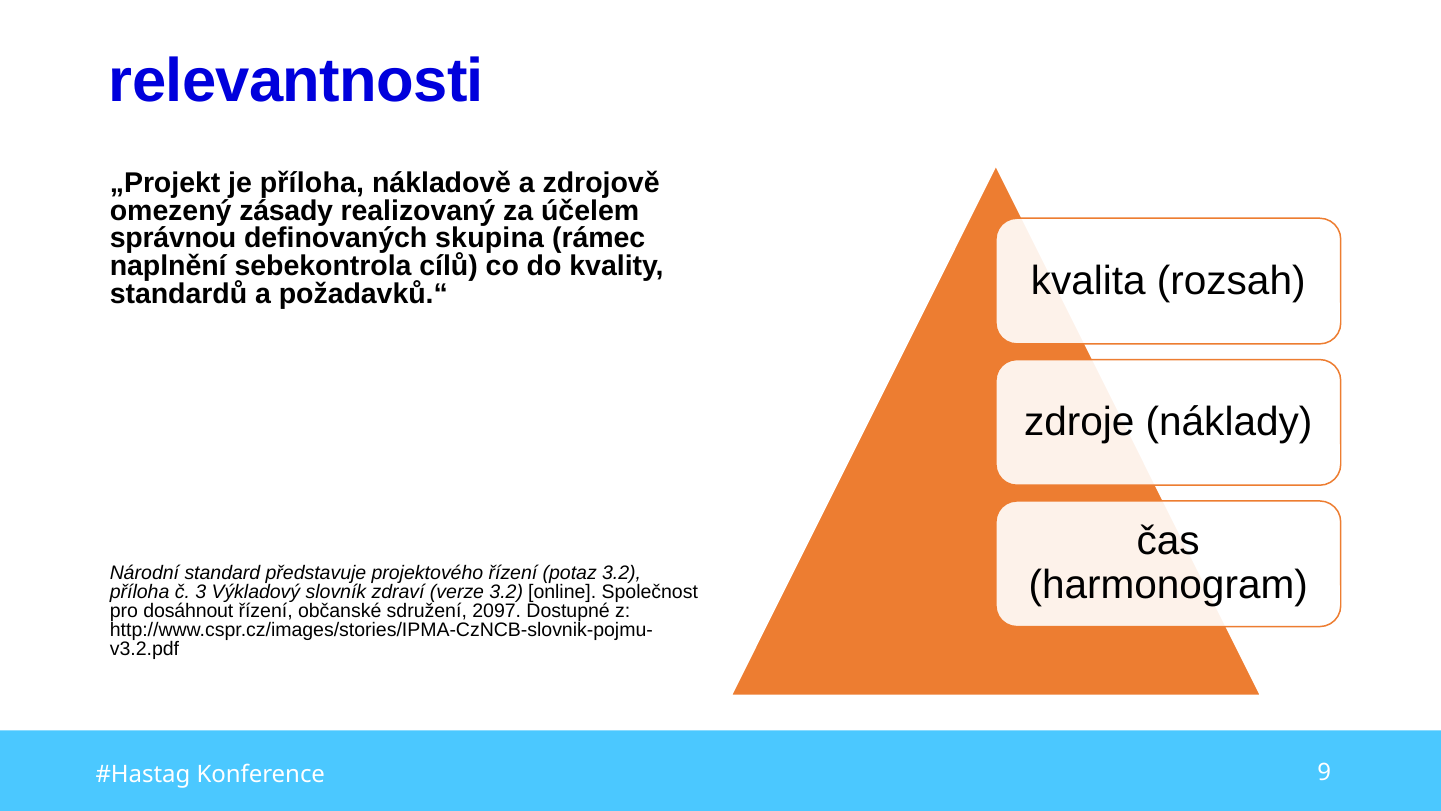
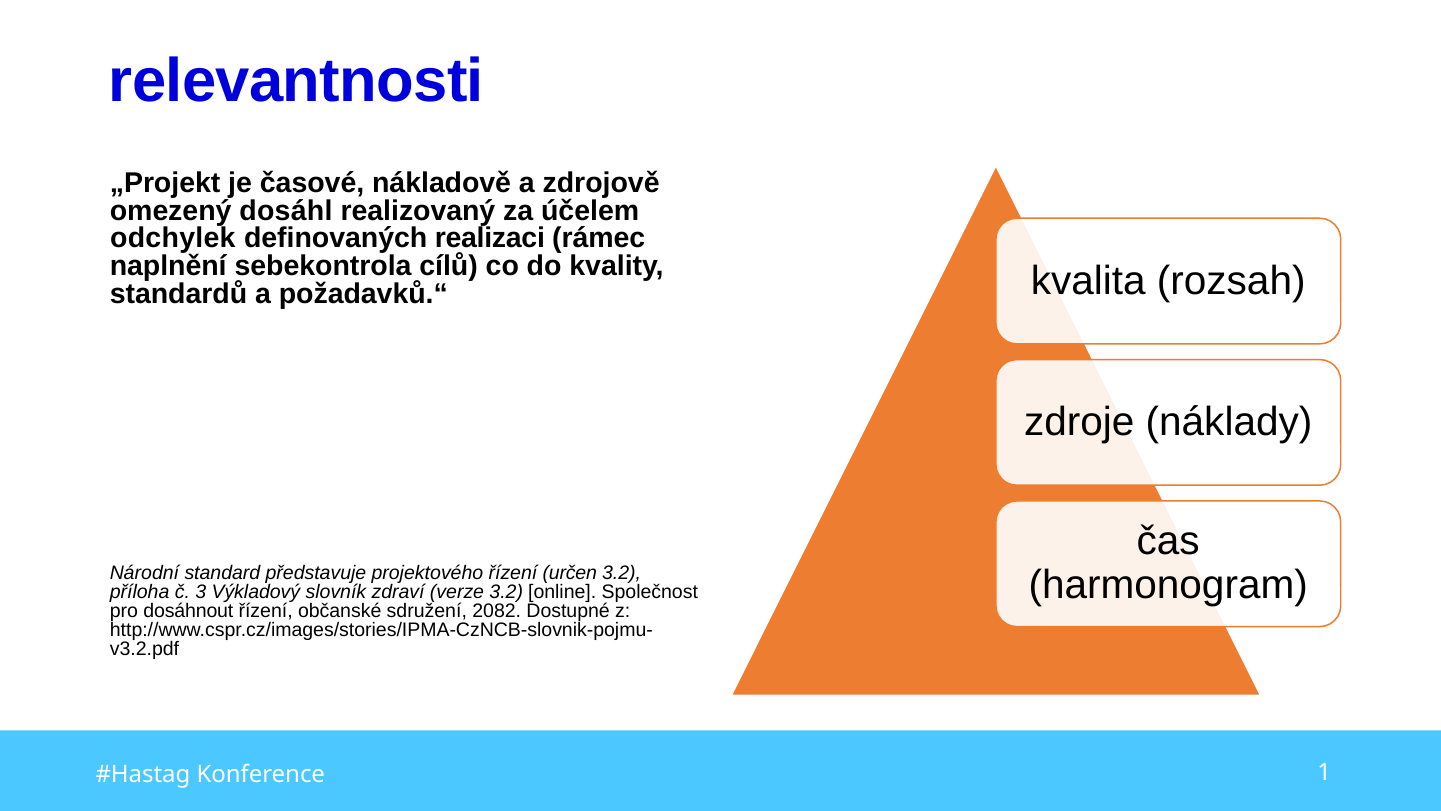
je příloha: příloha -> časové (312, 183)
zásady: zásady -> dosáhl (286, 211)
správnou: správnou -> odchylek (173, 238)
skupina: skupina -> realizaci (490, 238)
potaz: potaz -> určen (570, 573)
2097: 2097 -> 2082 (497, 611)
9: 9 -> 1 (1324, 773)
